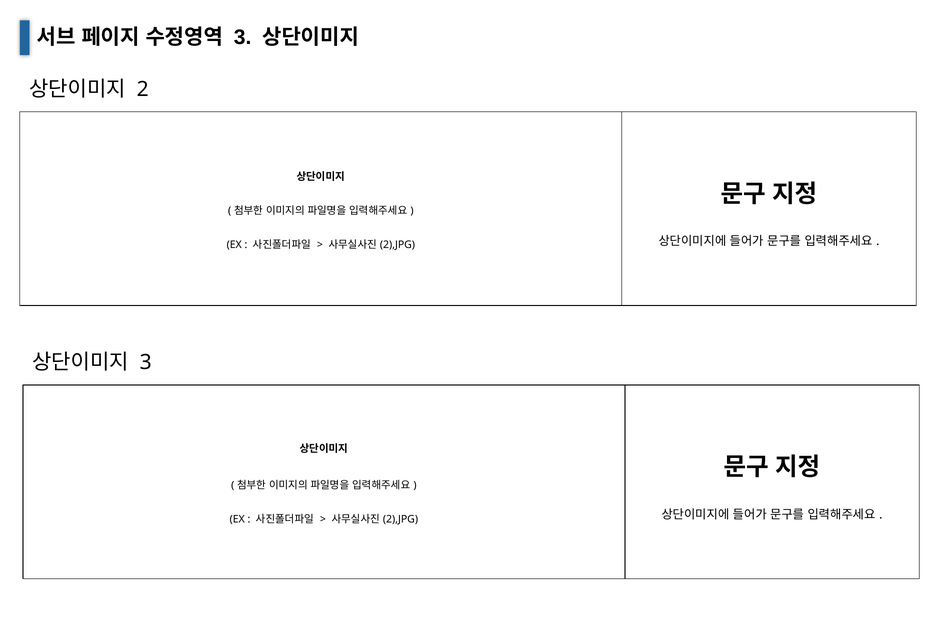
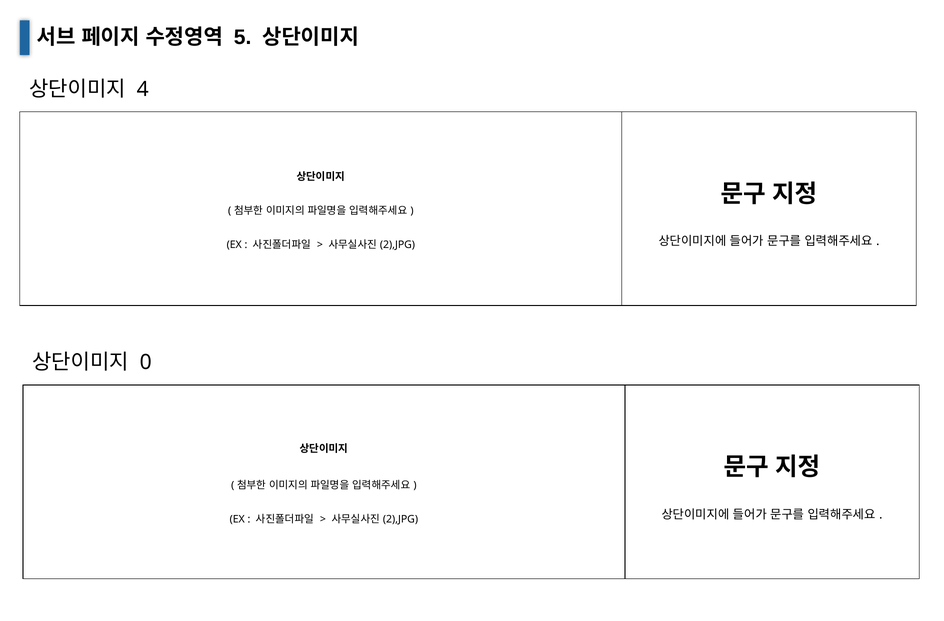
3: 3 -> 5 (243, 37)
2: 2 -> 4 (143, 89)
3: 3 -> 0 (146, 363)
